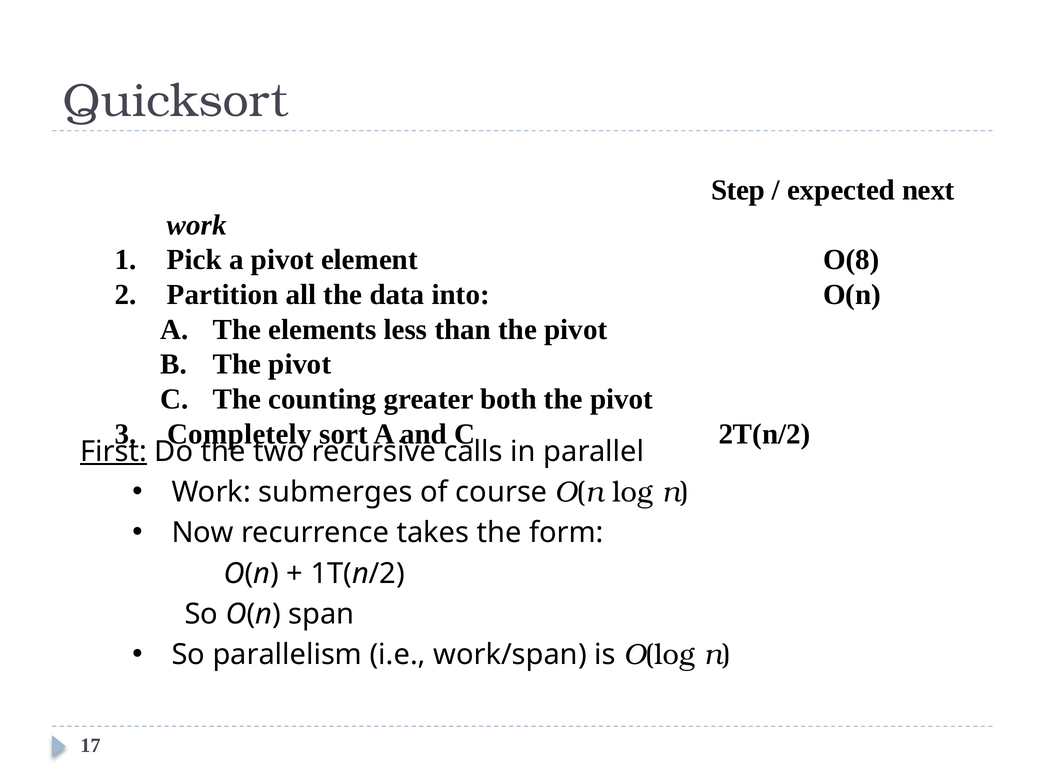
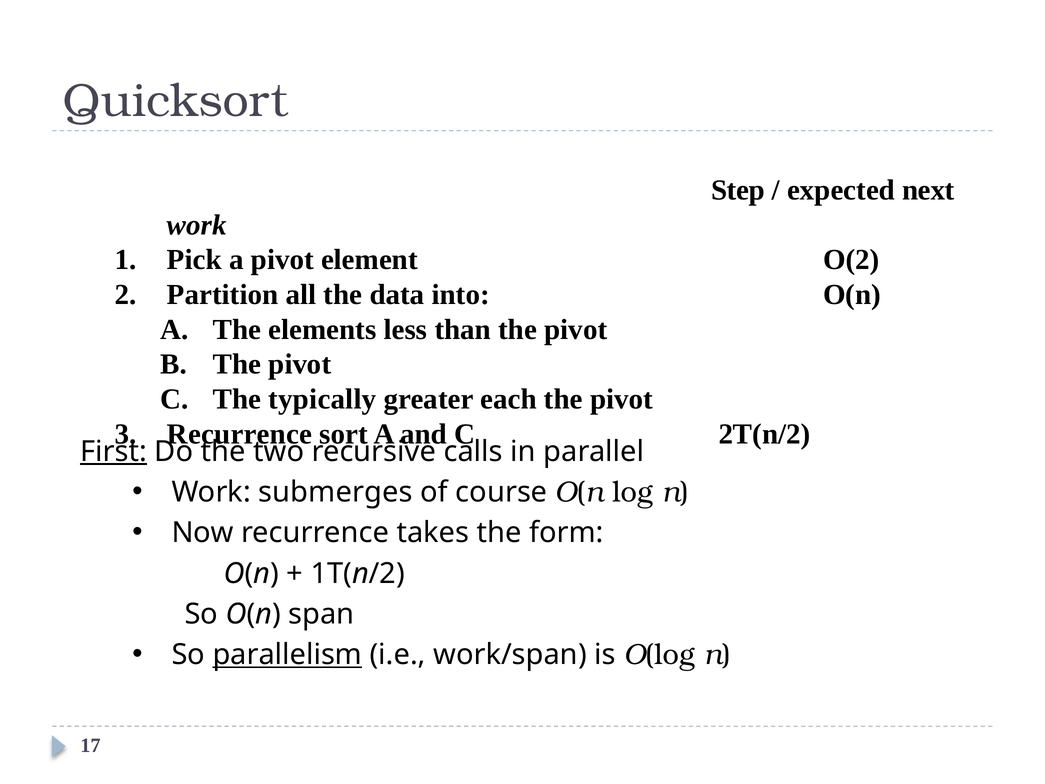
O(8: O(8 -> O(2 (851, 260)
counting: counting -> typically (322, 399)
both: both -> each (509, 399)
Completely: Completely -> Recurrence (239, 434)
parallelism underline: none -> present (287, 655)
